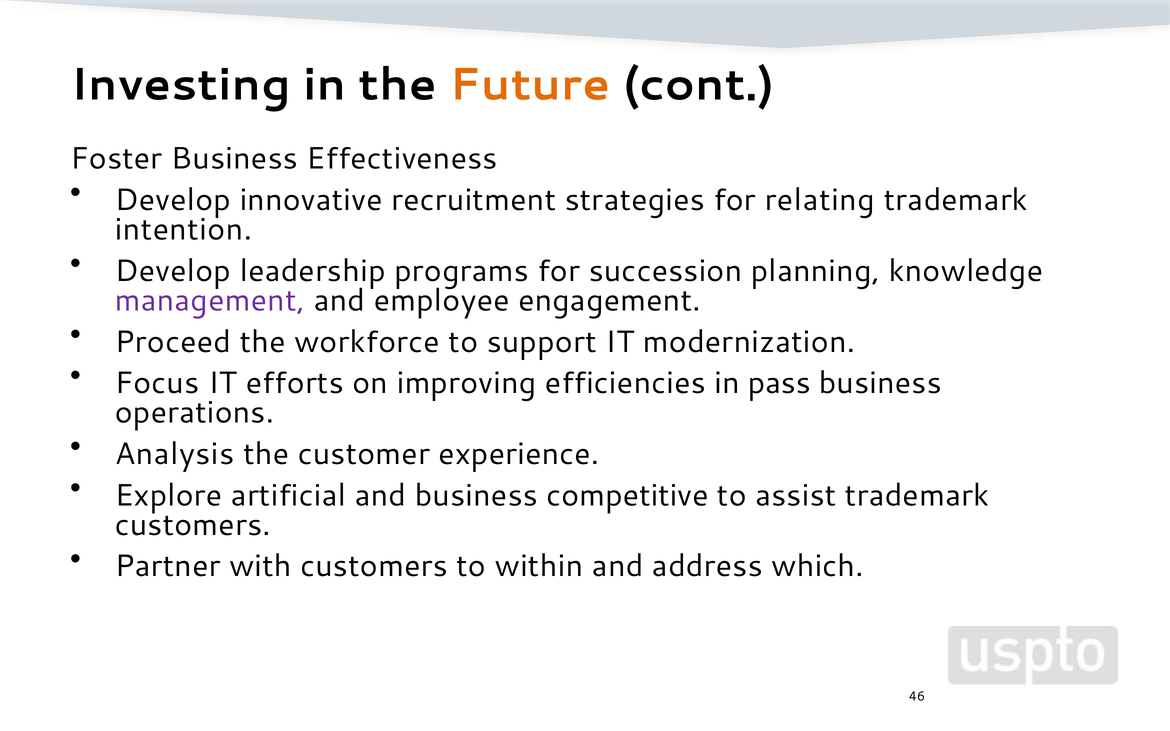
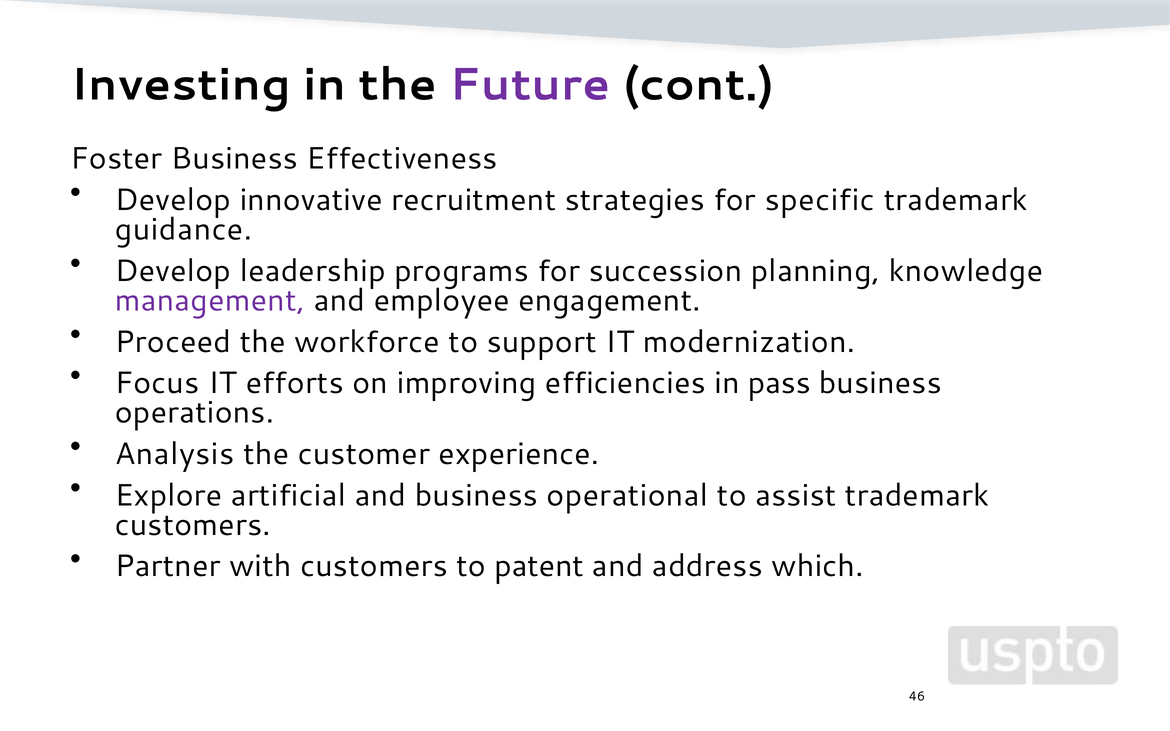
Future colour: orange -> purple (530, 85)
relating: relating -> specific (820, 200)
intention: intention -> guidance (184, 230)
competitive: competitive -> operational (627, 496)
within: within -> patent (539, 566)
